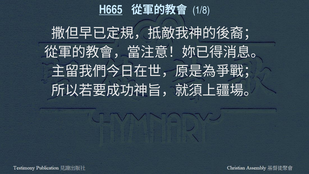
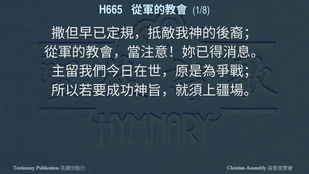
H665 underline: present -> none (111, 10)
